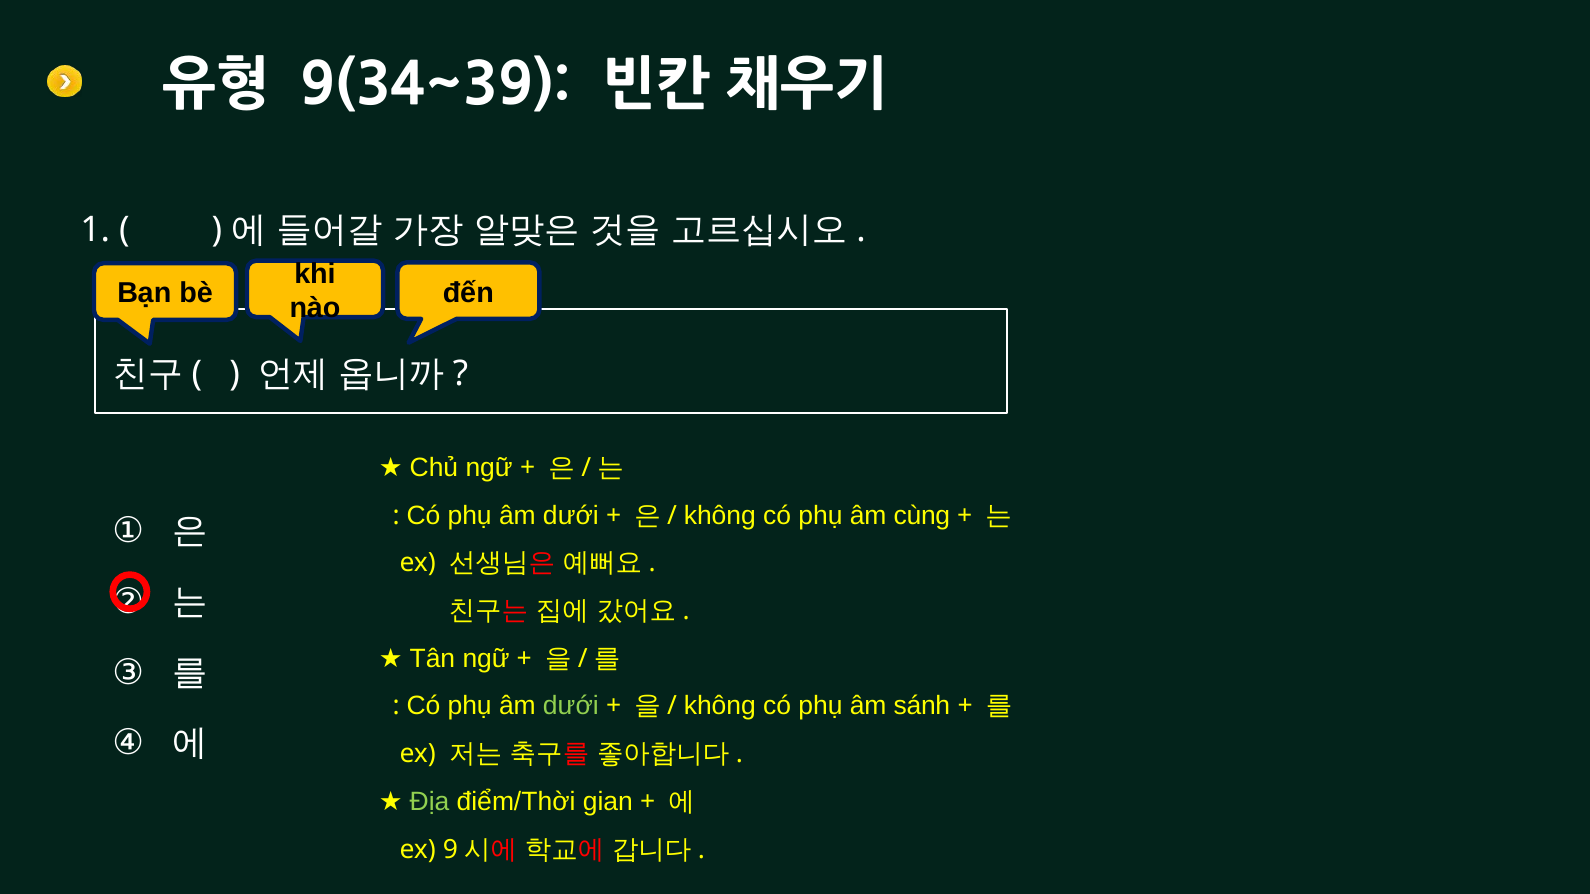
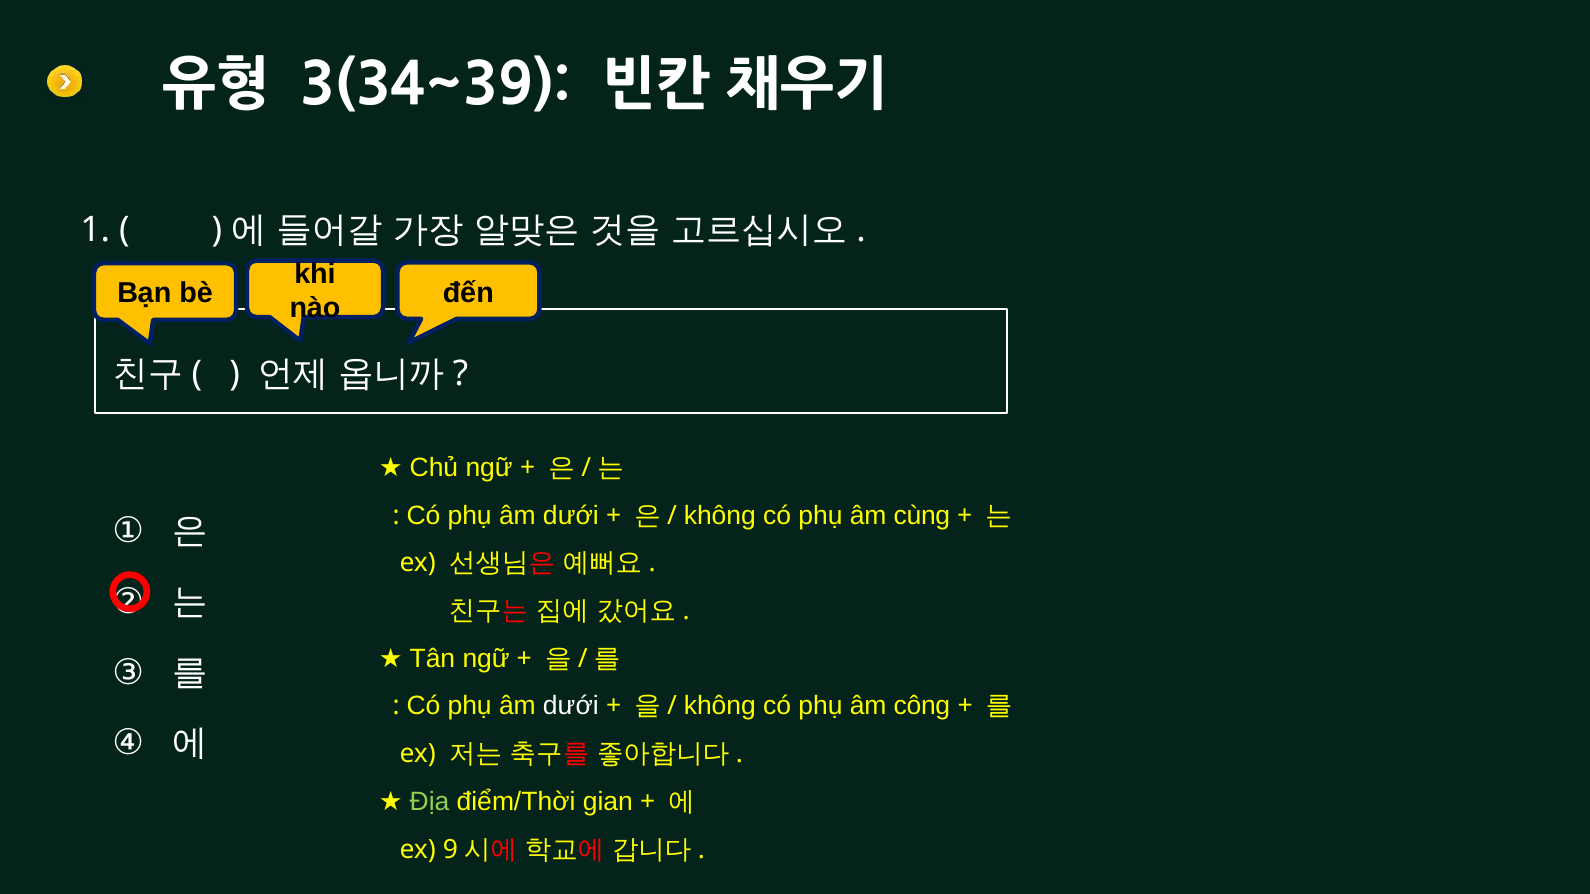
9(34~39: 9(34~39 -> 3(34~39 (436, 85)
dưới colour: light green -> white (571, 707)
sánh: sánh -> công (922, 707)
